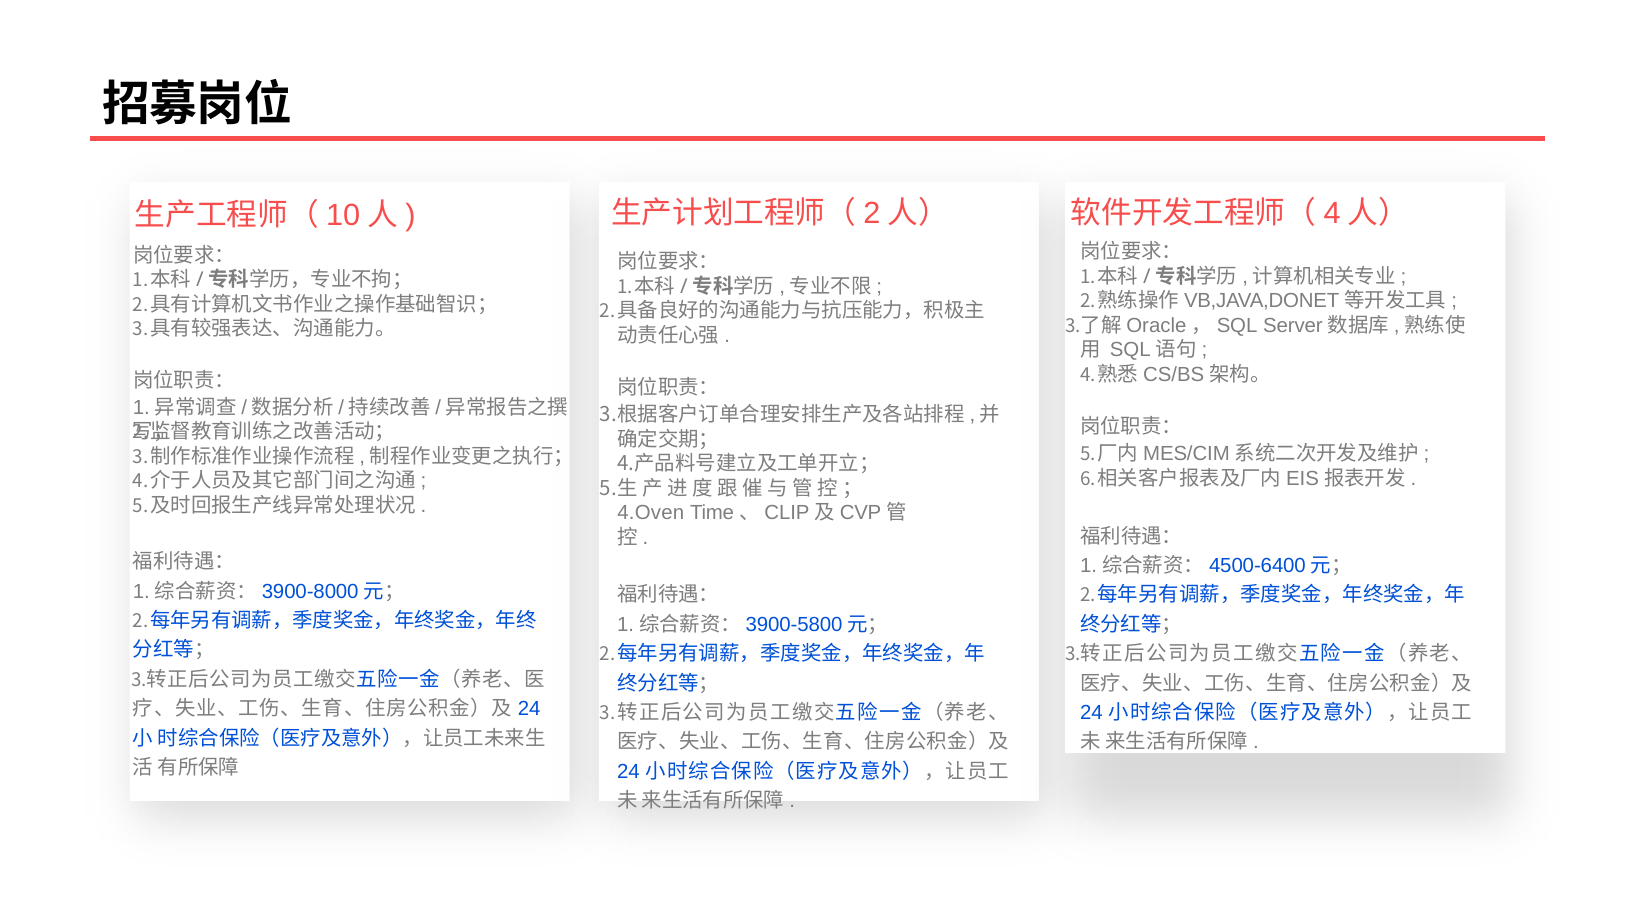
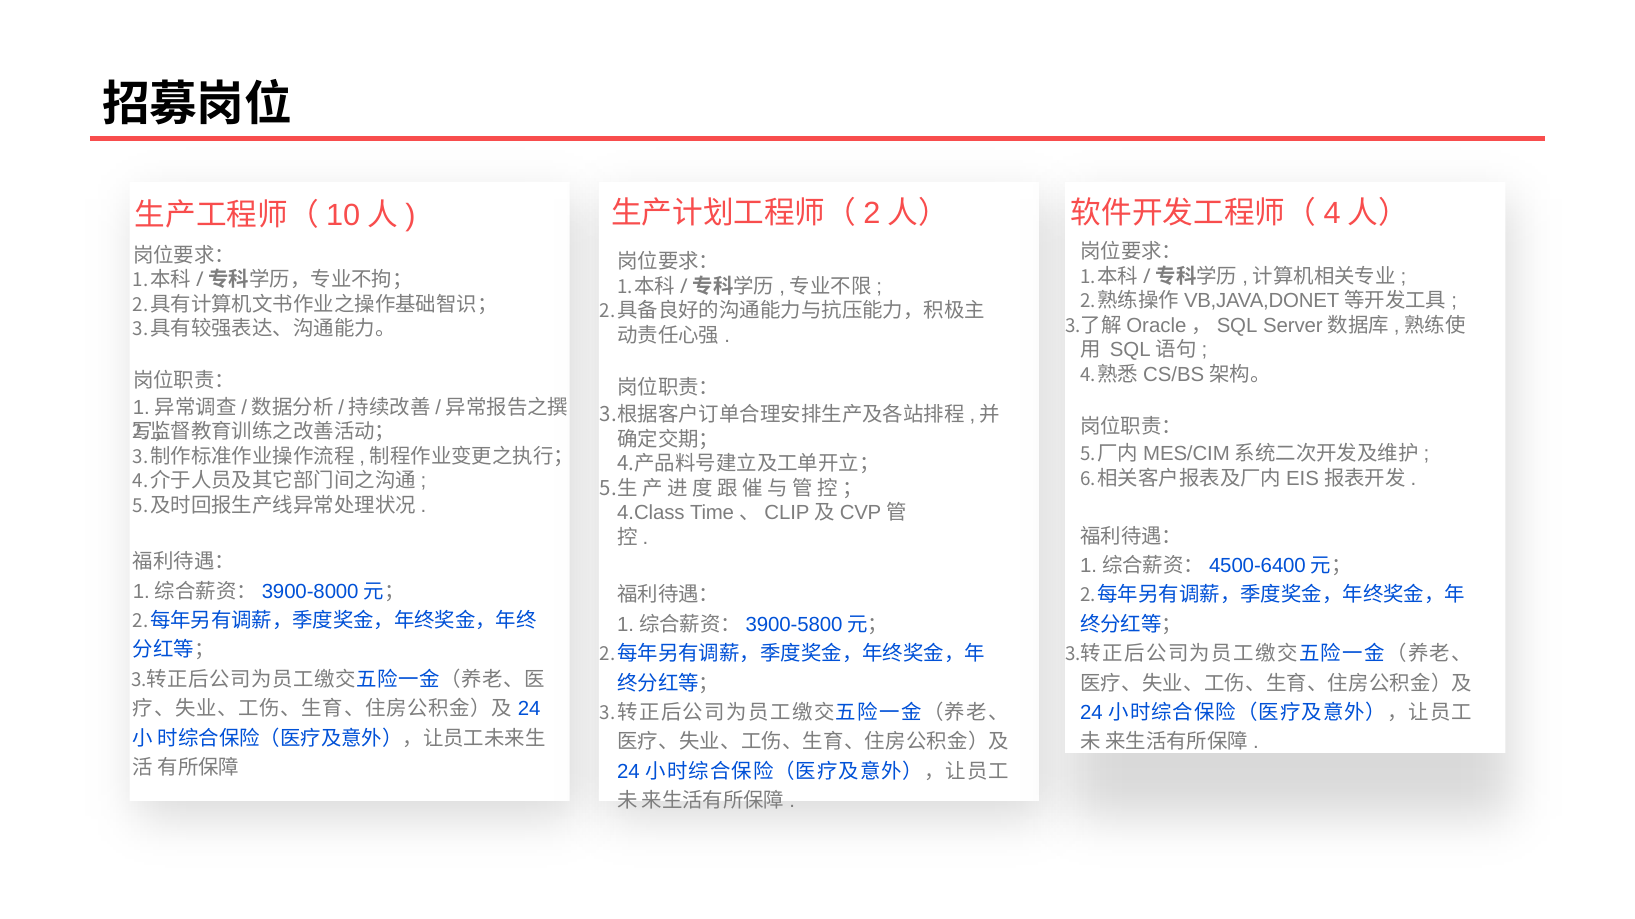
4.Oven: 4.Oven -> 4.Class (651, 513)
